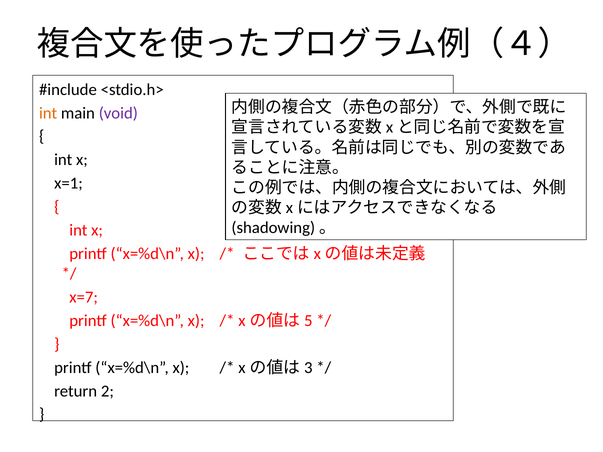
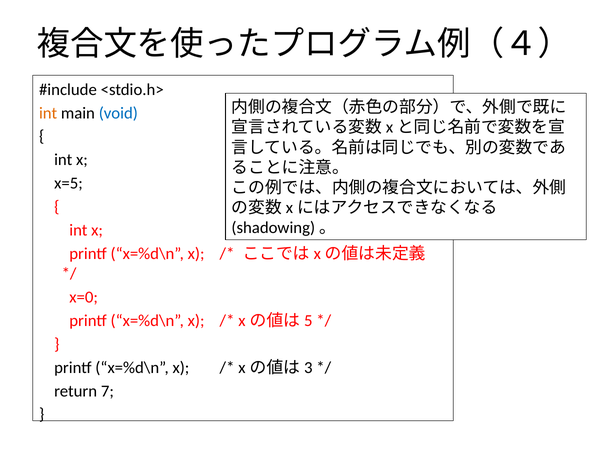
void colour: purple -> blue (118, 113)
x=1: x=1 -> x=5 (68, 183)
x=7: x=7 -> x=0 (84, 297)
2: 2 -> 7 (107, 391)
